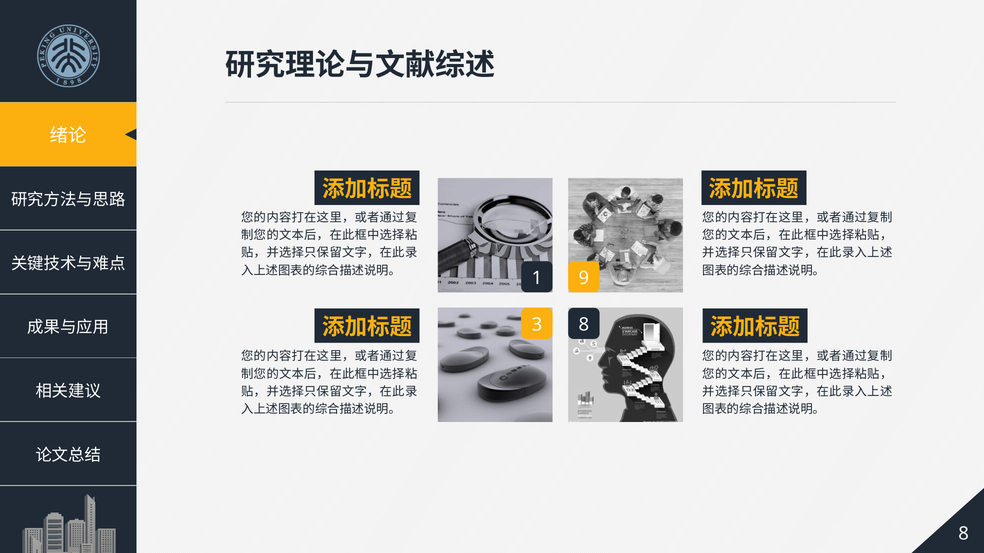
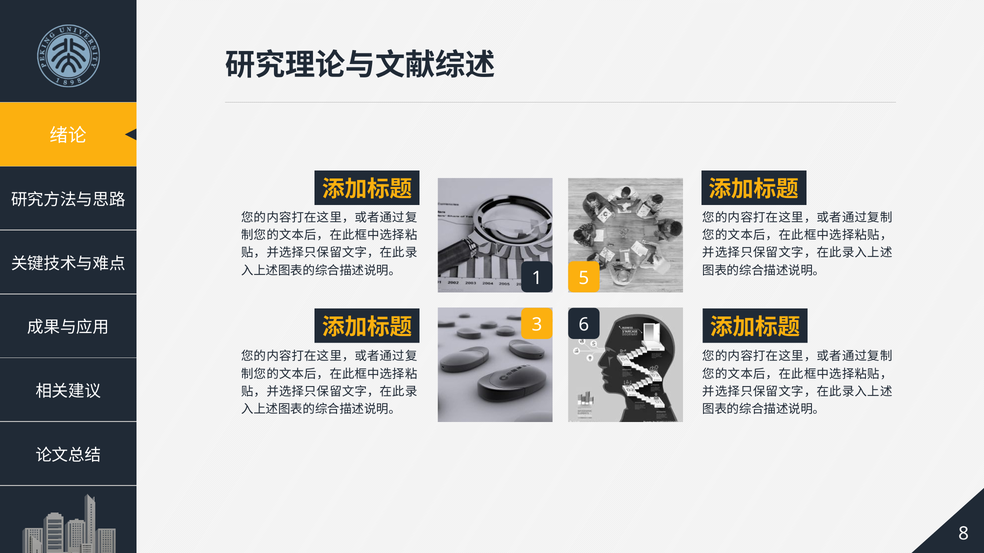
9: 9 -> 5 (584, 278)
3 8: 8 -> 6 (584, 325)
